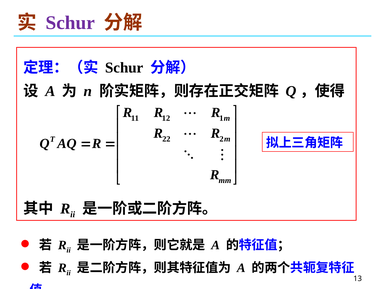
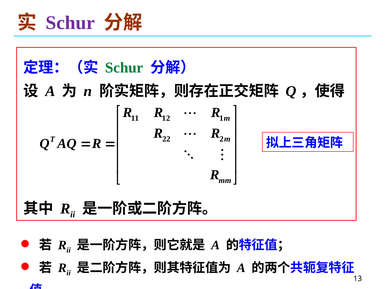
Schur colour: black -> green (124, 68)
